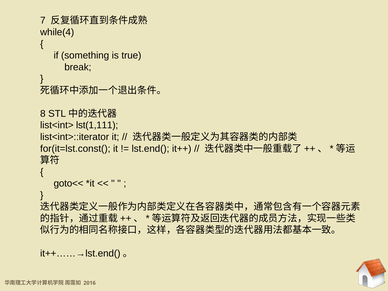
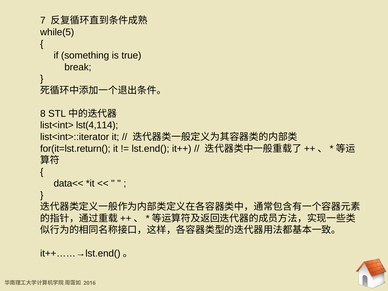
while(4: while(4 -> while(5 (57, 32)
lst(1,111: lst(1,111 -> lst(4,114 (97, 125)
for(it=lst.const(: for(it=lst.const( -> for(it=lst.return( (75, 149)
goto<<: goto<< -> data<< (68, 183)
